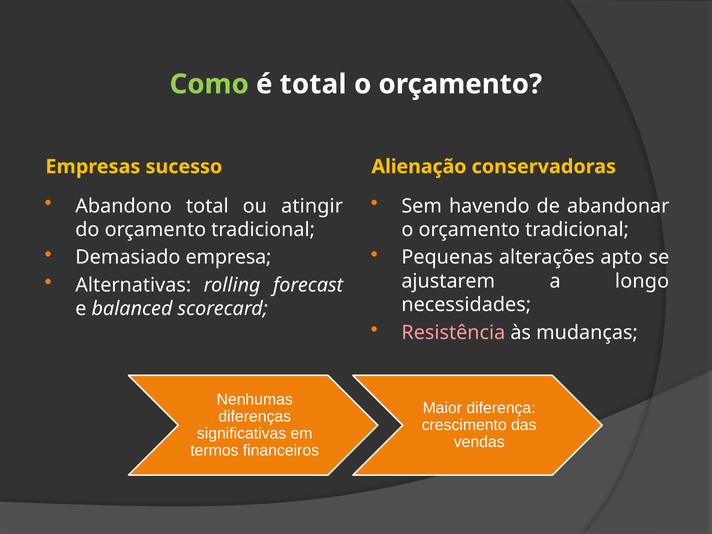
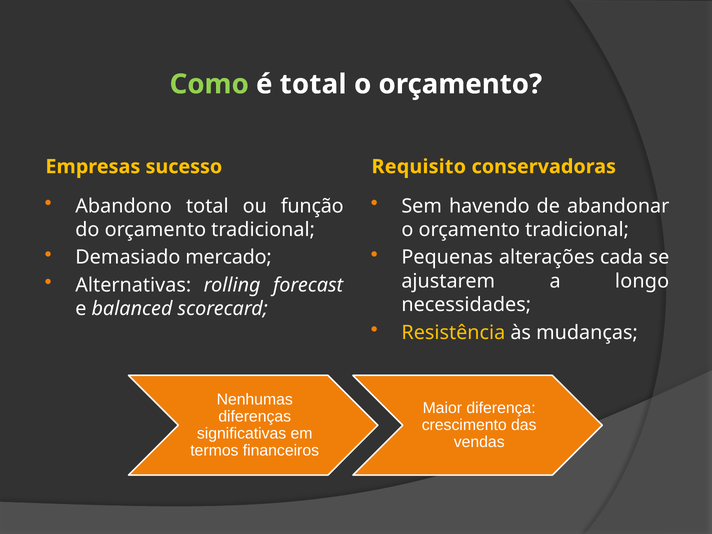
Alienação: Alienação -> Requisito (419, 167)
atingir: atingir -> função (312, 206)
empresa: empresa -> mercado (229, 257)
apto: apto -> cada (622, 257)
Resistência colour: pink -> yellow (453, 333)
